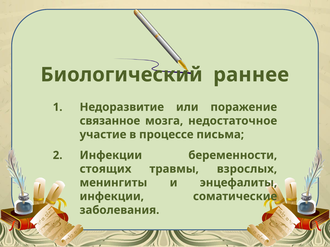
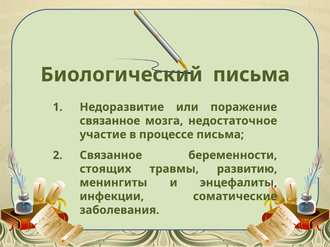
Биологический раннее: раннее -> письма (251, 75)
Инфекции: Инфекции -> Связанное (111, 156)
взрослых: взрослых -> развитию (247, 169)
